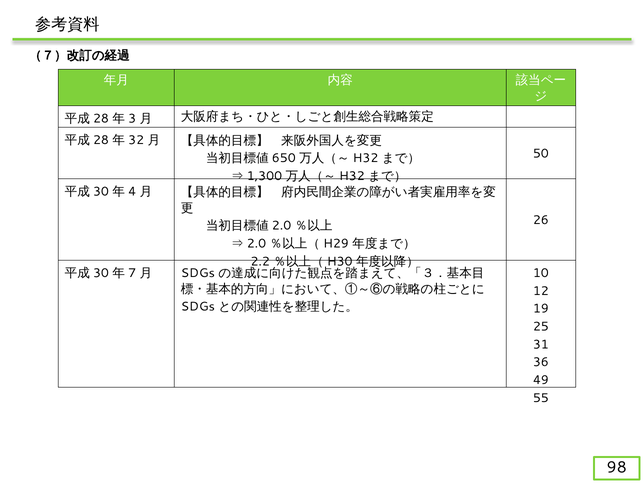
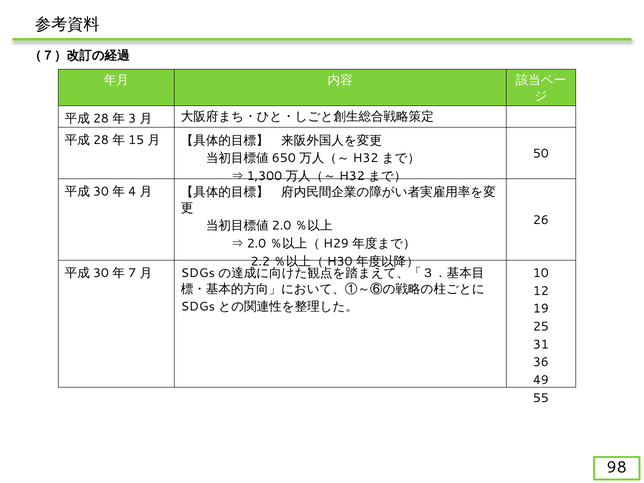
32: 32 -> 15 (136, 140)
